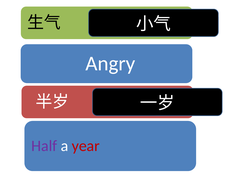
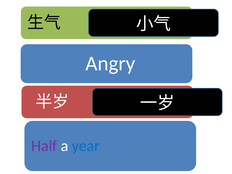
year colour: red -> blue (86, 146)
